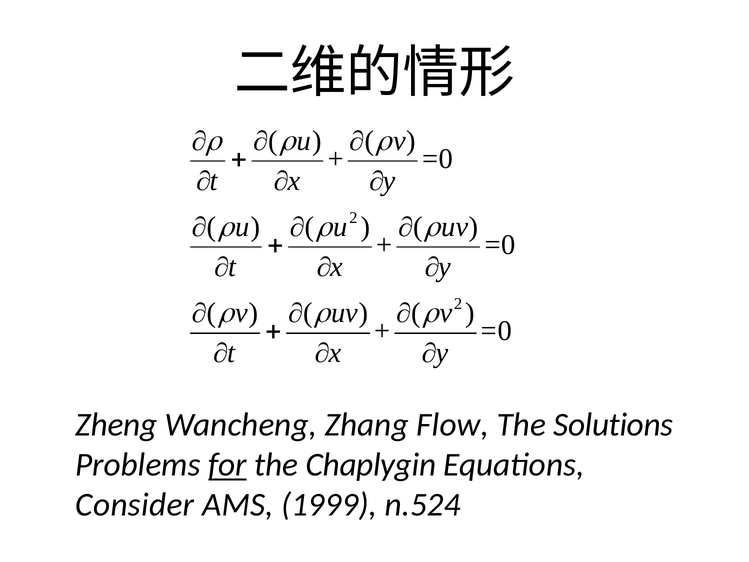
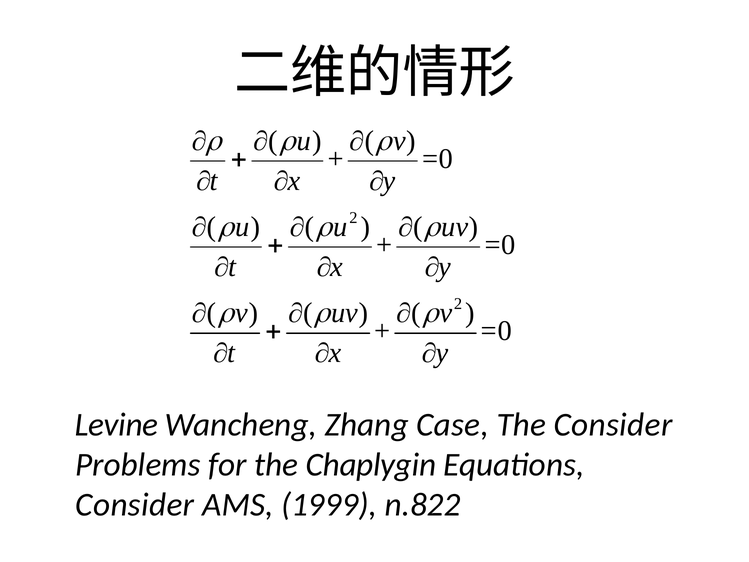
Zheng: Zheng -> Levine (116, 425)
Flow: Flow -> Case (453, 425)
The Solutions: Solutions -> Consider (613, 425)
for underline: present -> none (228, 465)
n.524: n.524 -> n.822 (423, 505)
